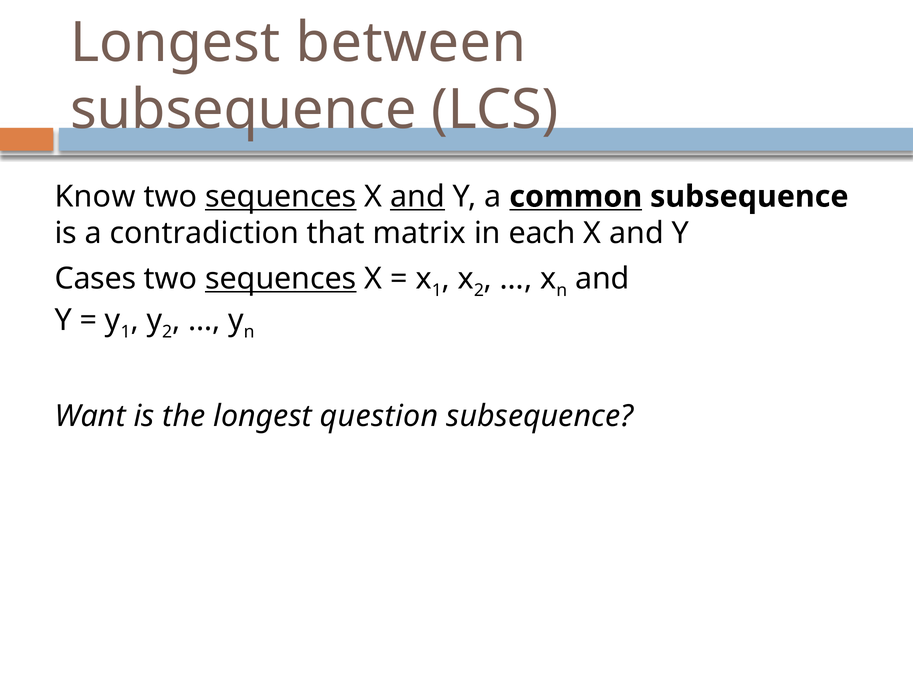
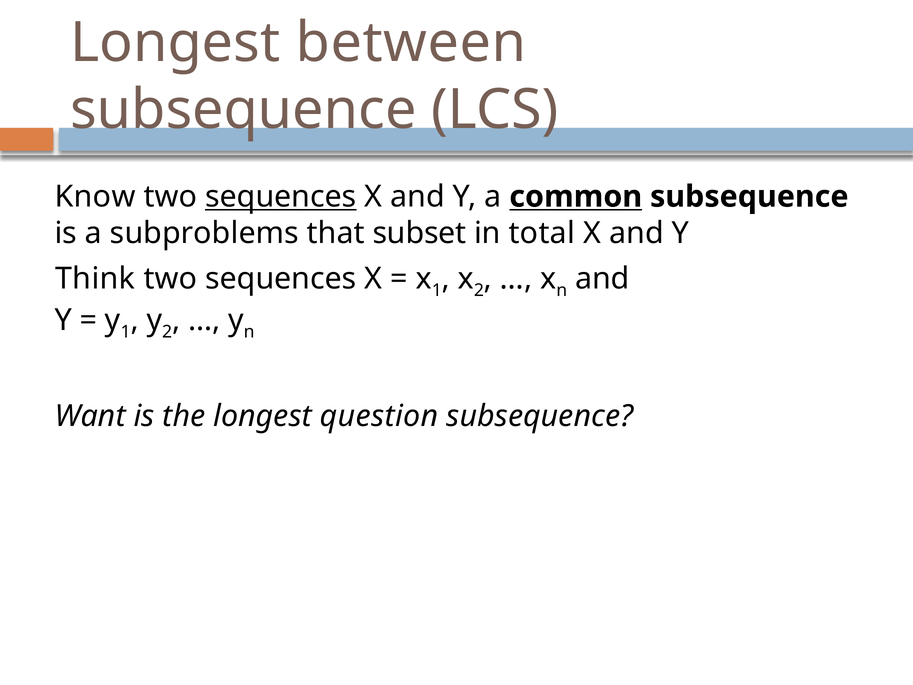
and underline: present -> none (418, 197)
contradiction: contradiction -> subproblems (204, 233)
matrix: matrix -> subset (419, 233)
each: each -> total (542, 233)
Cases: Cases -> Think (95, 278)
sequences underline: present -> none (281, 278)
